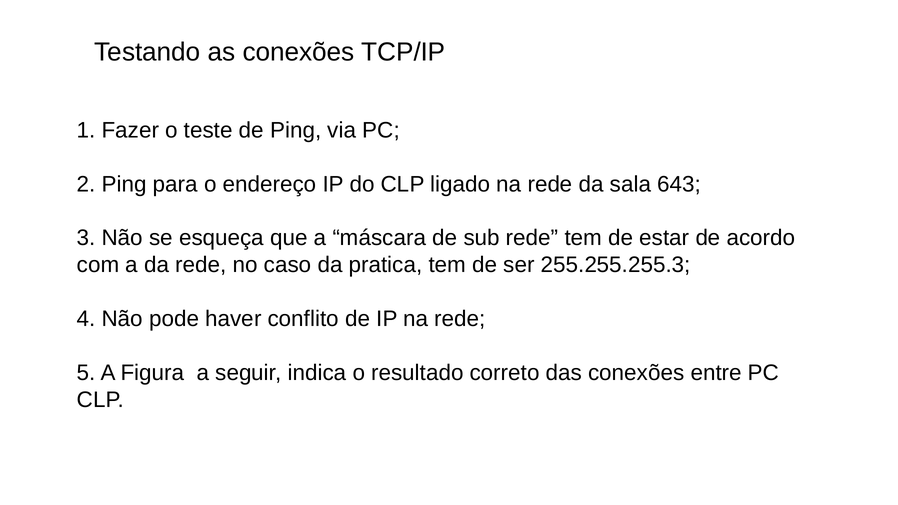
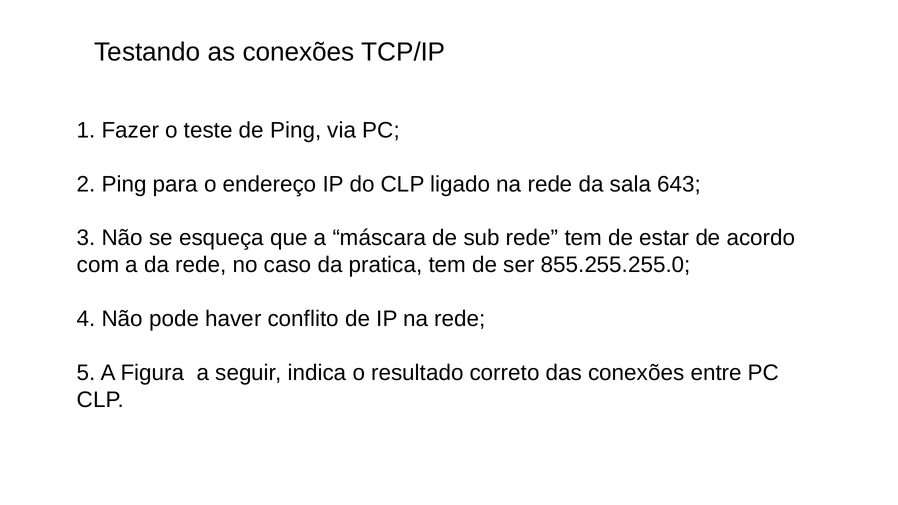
255.255.255.3: 255.255.255.3 -> 855.255.255.0 (616, 265)
